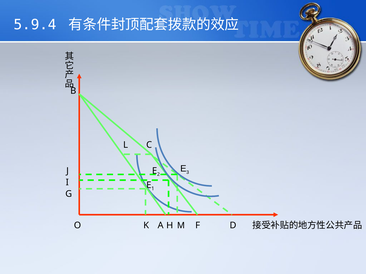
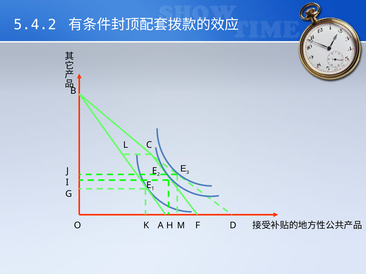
5.9.4: 5.9.4 -> 5.4.2 (35, 25)
